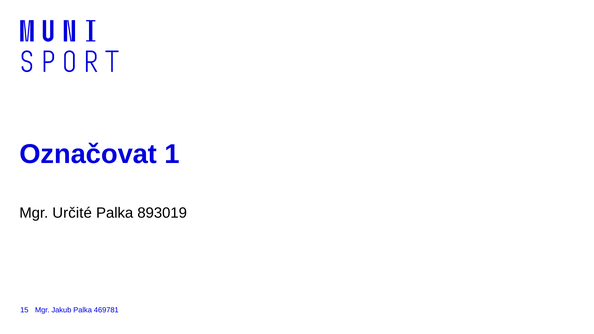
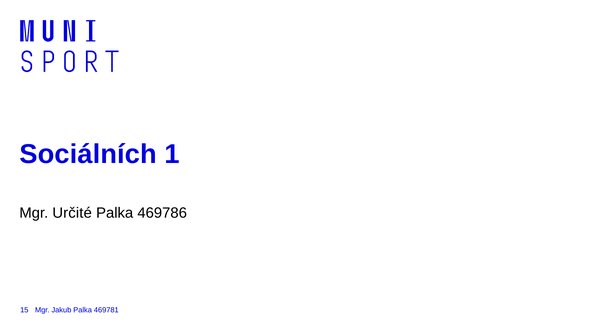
Označovat: Označovat -> Sociálních (88, 154)
893019: 893019 -> 469786 (162, 213)
